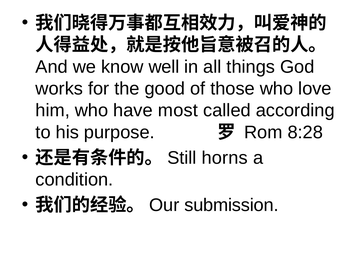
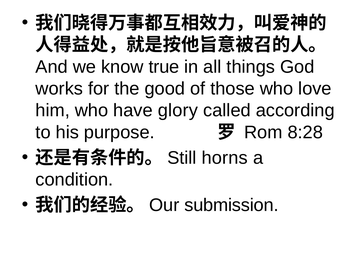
well: well -> true (164, 67)
most: most -> glory (178, 110)
